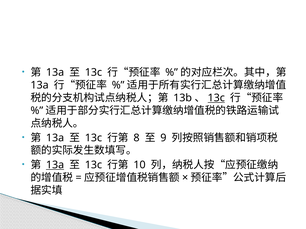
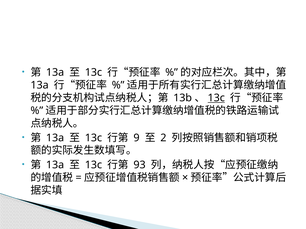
8: 8 -> 9 (137, 138)
9: 9 -> 2 (163, 138)
13a underline: present -> none (55, 165)
10: 10 -> 93 (140, 165)
